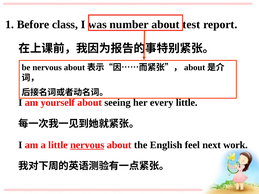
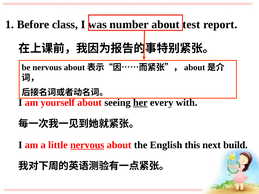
her underline: none -> present (140, 103)
every little: little -> with (187, 103)
feel: feel -> this (192, 145)
work: work -> build (235, 145)
